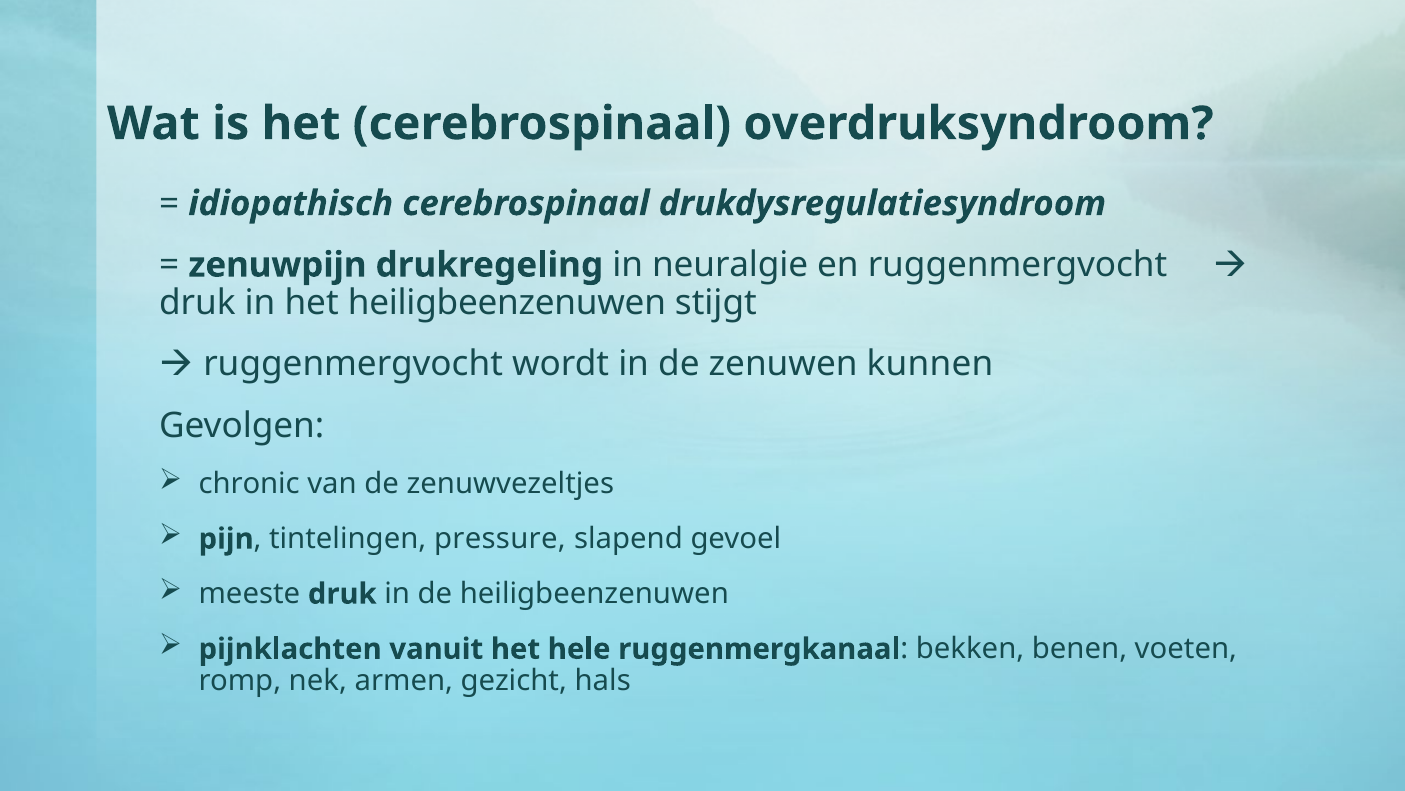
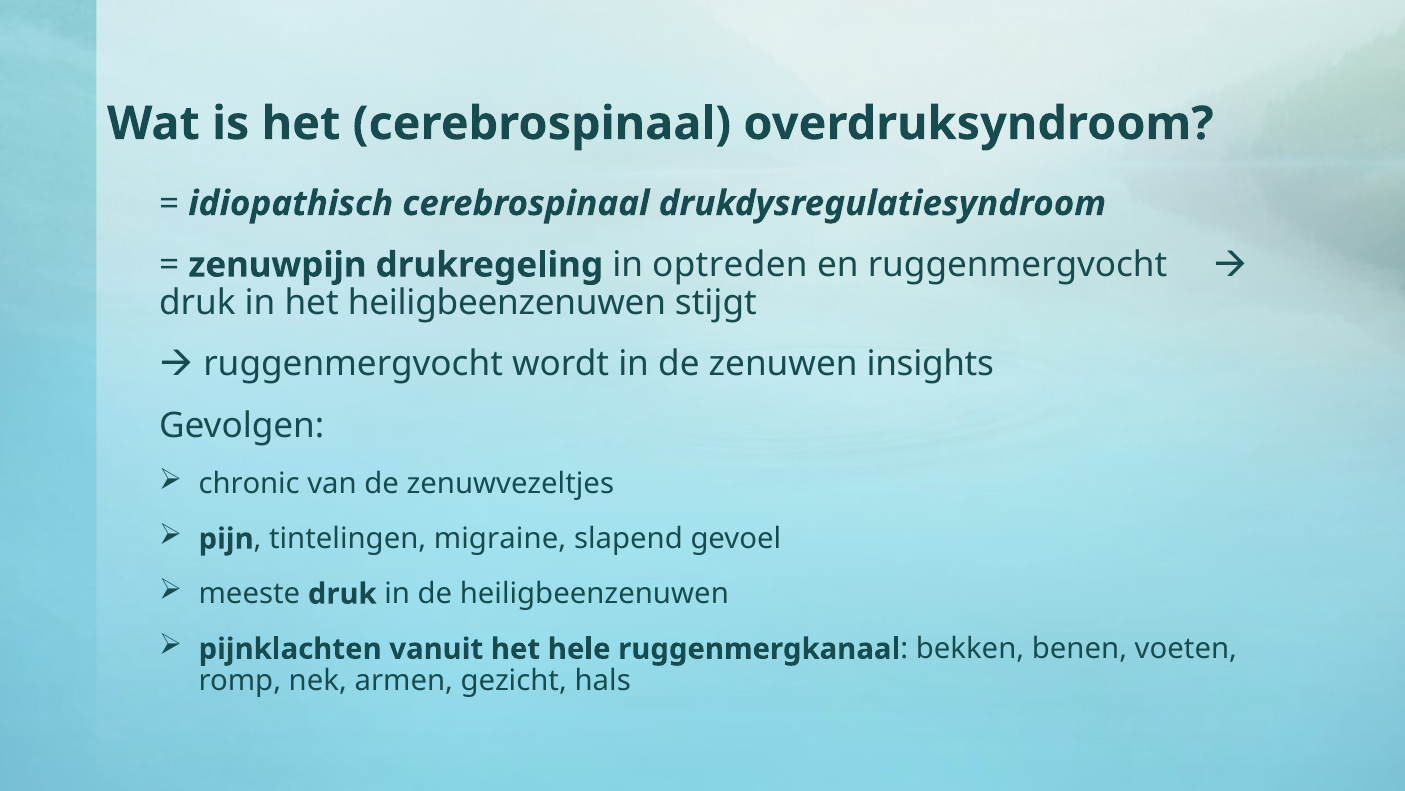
neuralgie: neuralgie -> optreden (730, 265)
kunnen: kunnen -> insights (930, 364)
pressure: pressure -> migraine (500, 539)
